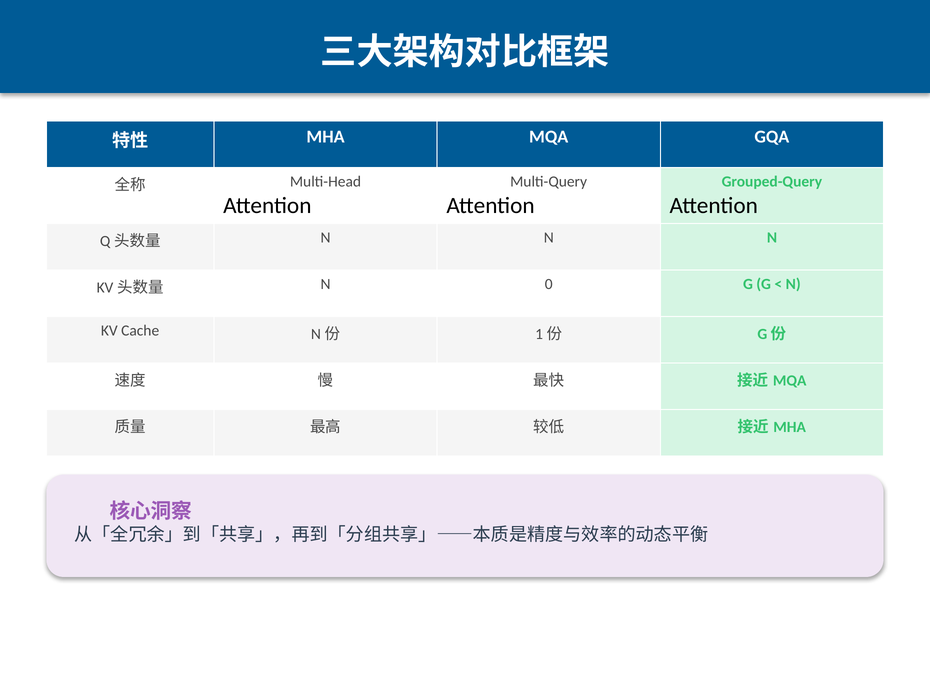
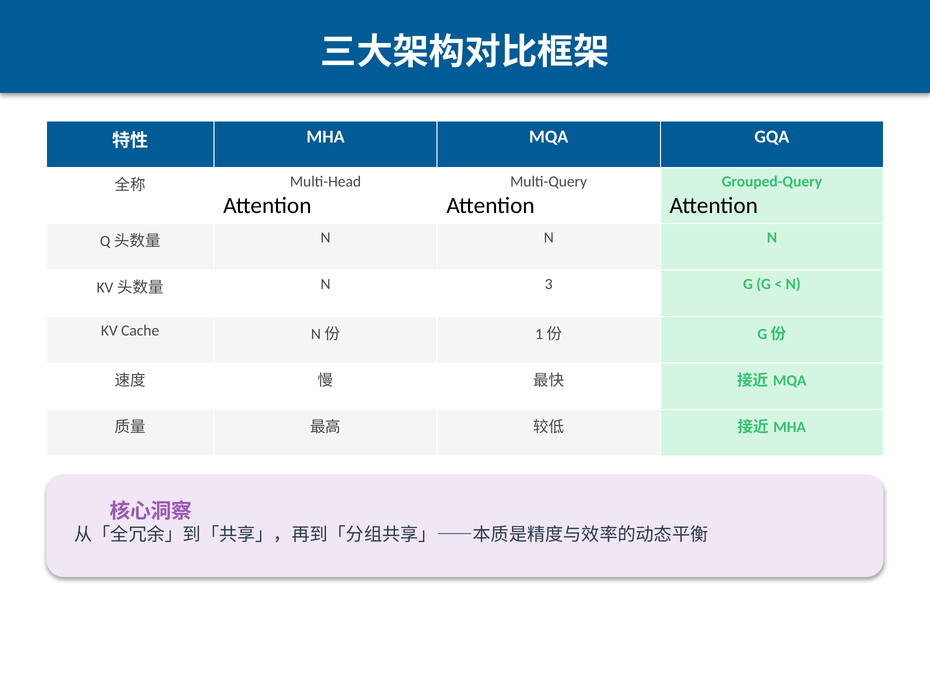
0: 0 -> 3 (549, 284)
